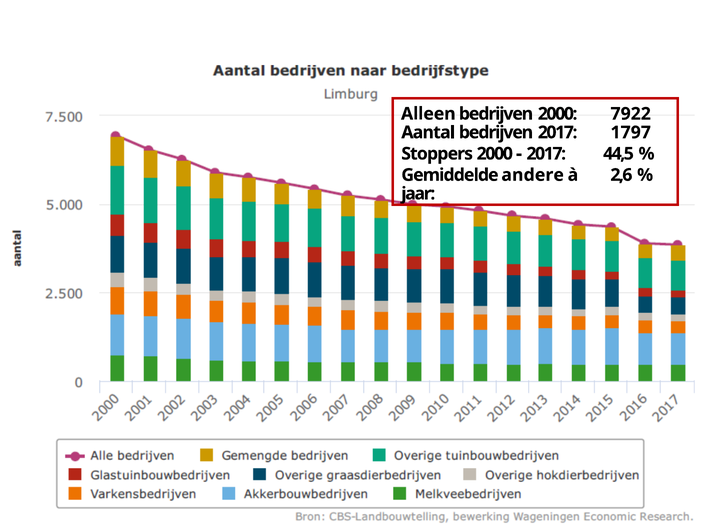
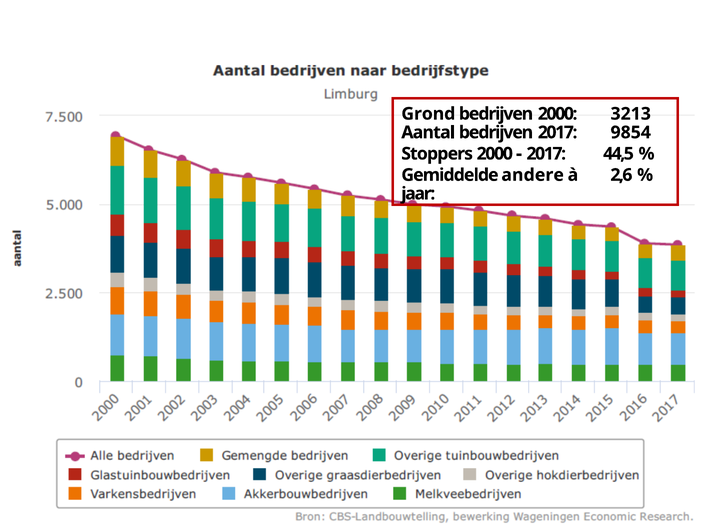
Alleen: Alleen -> Grond (428, 114)
7922: 7922 -> 3213 (631, 114)
1797: 1797 -> 9854 (631, 133)
